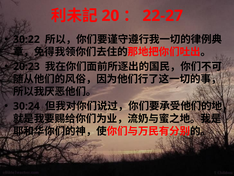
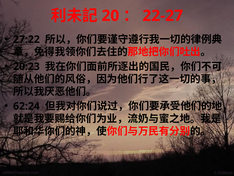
30:22: 30:22 -> 27:22 (26, 39)
30:24: 30:24 -> 62:24 (26, 106)
